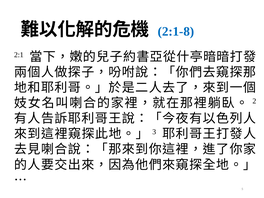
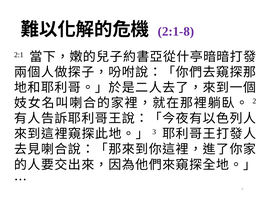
2:1-8 colour: blue -> purple (176, 31)
